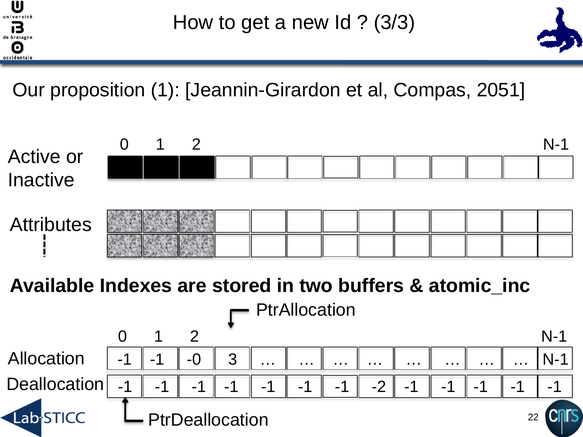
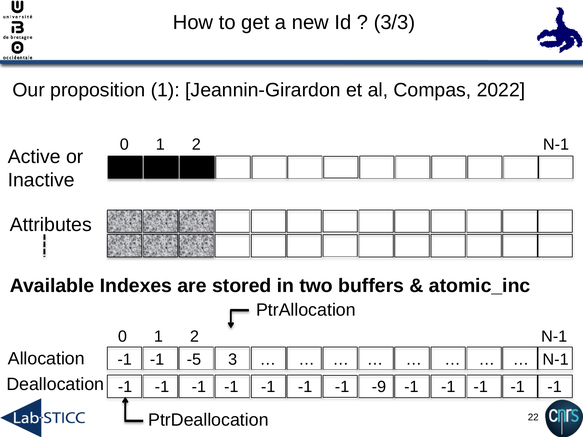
2051: 2051 -> 2022 (501, 90)
-0: -0 -> -5 (194, 360)
-2: -2 -> -9 (379, 387)
